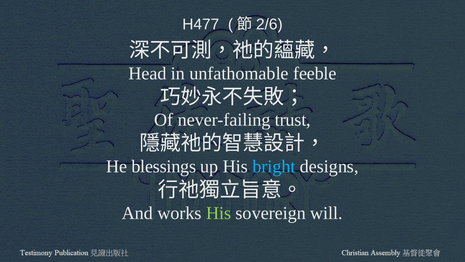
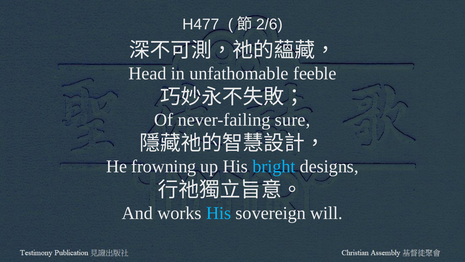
trust: trust -> sure (293, 120)
blessings: blessings -> frowning (164, 166)
His colour: light green -> light blue (219, 213)
